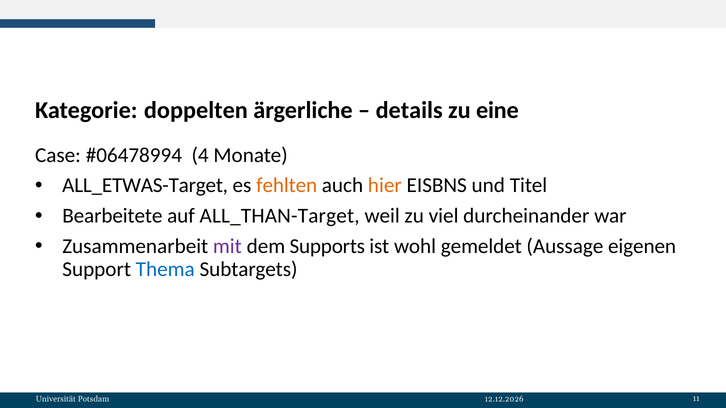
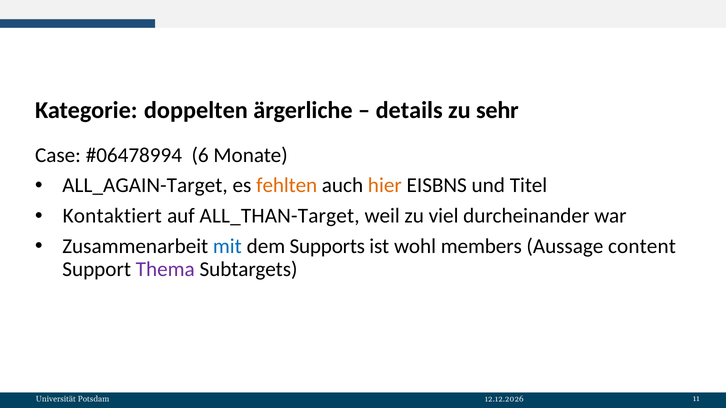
eine: eine -> sehr (497, 110)
4: 4 -> 6 (200, 155)
ALL_ETWAS-Target: ALL_ETWAS-Target -> ALL_AGAIN-Target (145, 186)
Bearbeitete: Bearbeitete -> Kontaktiert (112, 216)
mit colour: purple -> blue (227, 247)
gemeldet: gemeldet -> members (481, 247)
eigenen: eigenen -> content (642, 247)
Thema colour: blue -> purple (165, 269)
